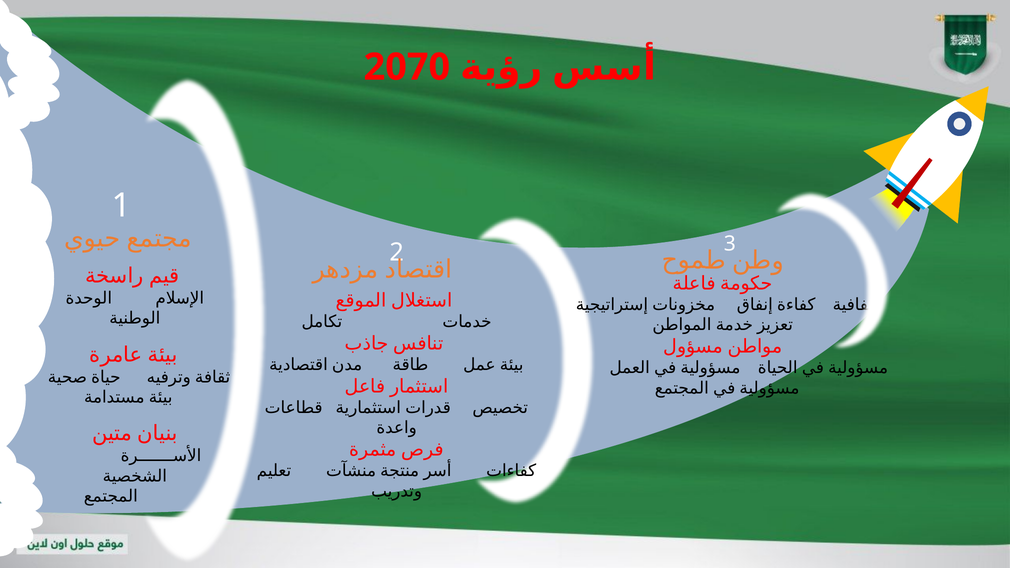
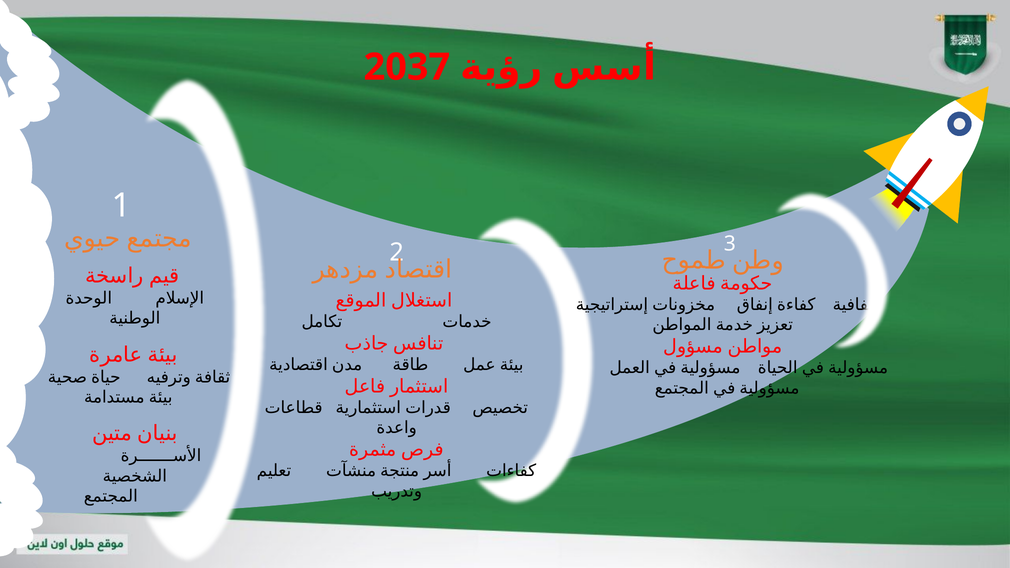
2070: 2070 -> 2037 (407, 67)
